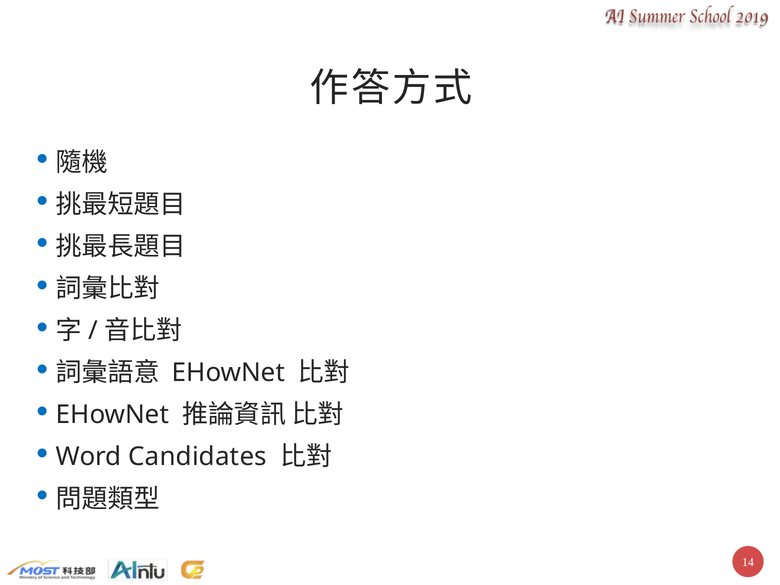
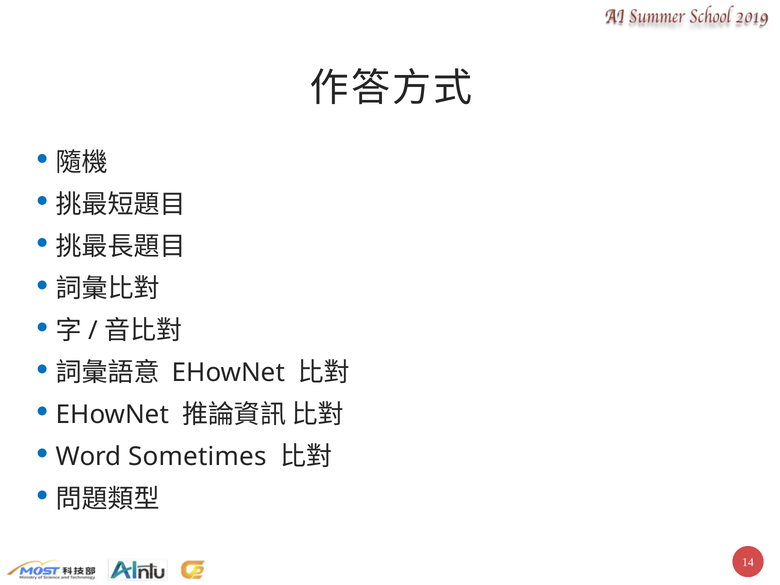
Candidates: Candidates -> Sometimes (198, 457)
